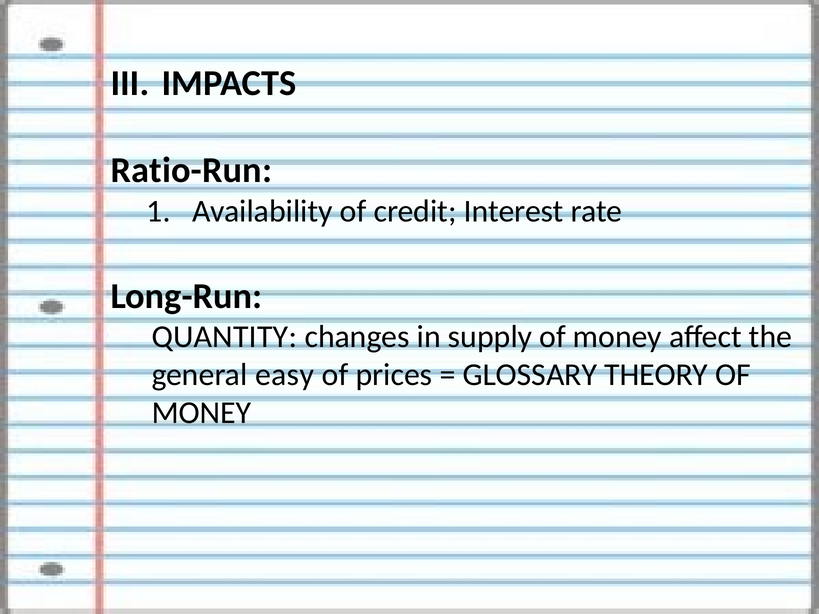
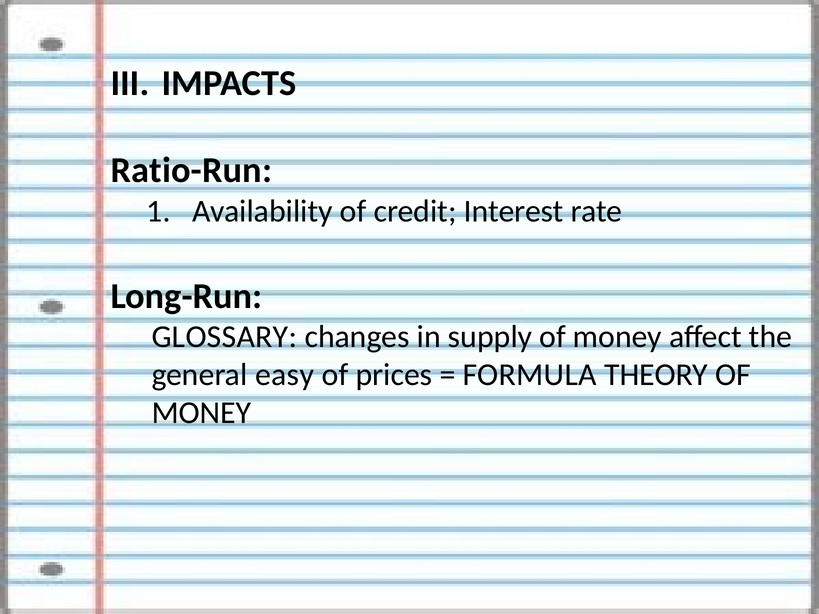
QUANTITY: QUANTITY -> GLOSSARY (224, 337)
GLOSSARY: GLOSSARY -> FORMULA (530, 375)
